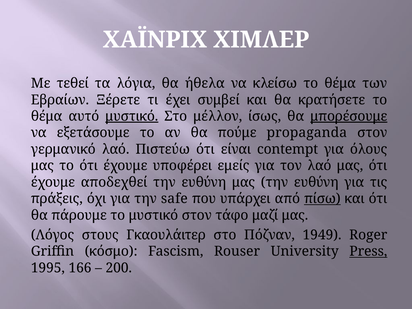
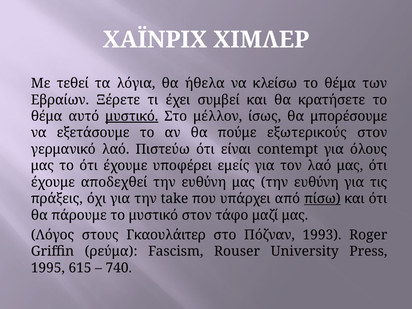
μπορέσουμε underline: present -> none (349, 116)
propaganda: propaganda -> εξωτερικούς (307, 133)
safe: safe -> take (174, 199)
1949: 1949 -> 1993 (322, 235)
κόσμο: κόσμο -> ρεύμα (111, 251)
Press underline: present -> none (368, 251)
166: 166 -> 615 (80, 268)
200: 200 -> 740 (119, 268)
